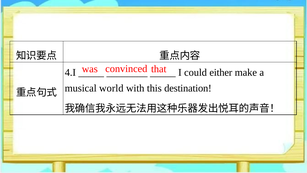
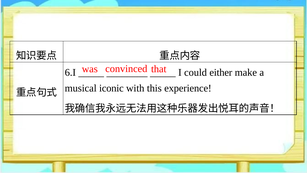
4.I: 4.I -> 6.I (70, 72)
world: world -> iconic (111, 88)
destination: destination -> experience (188, 88)
